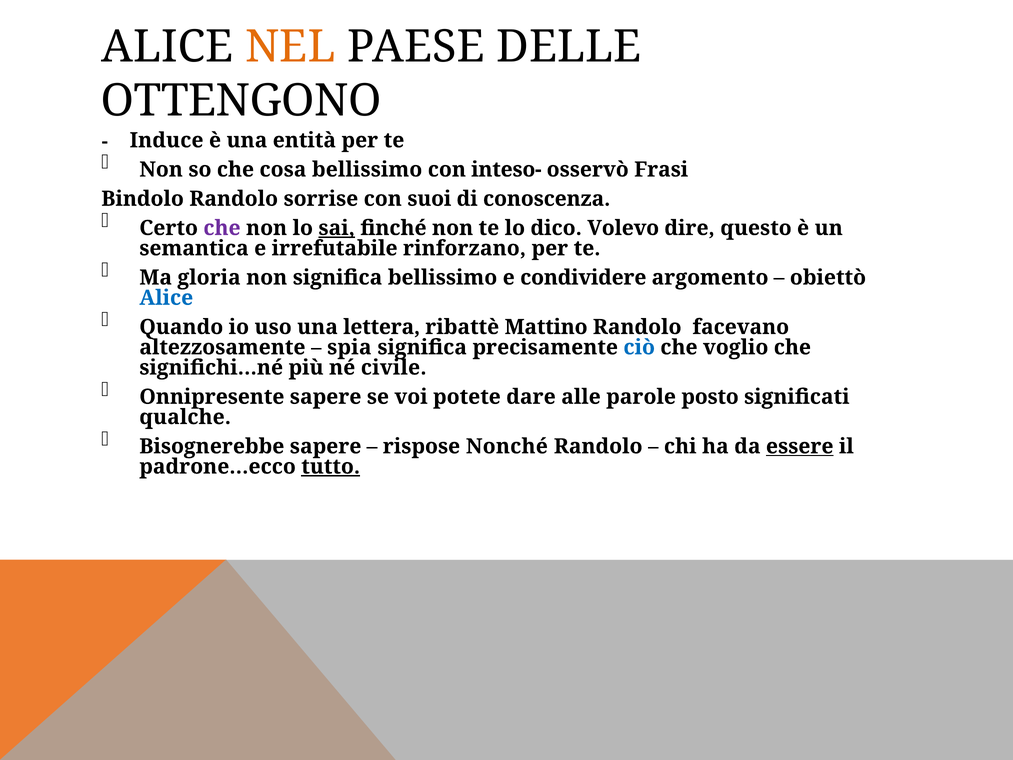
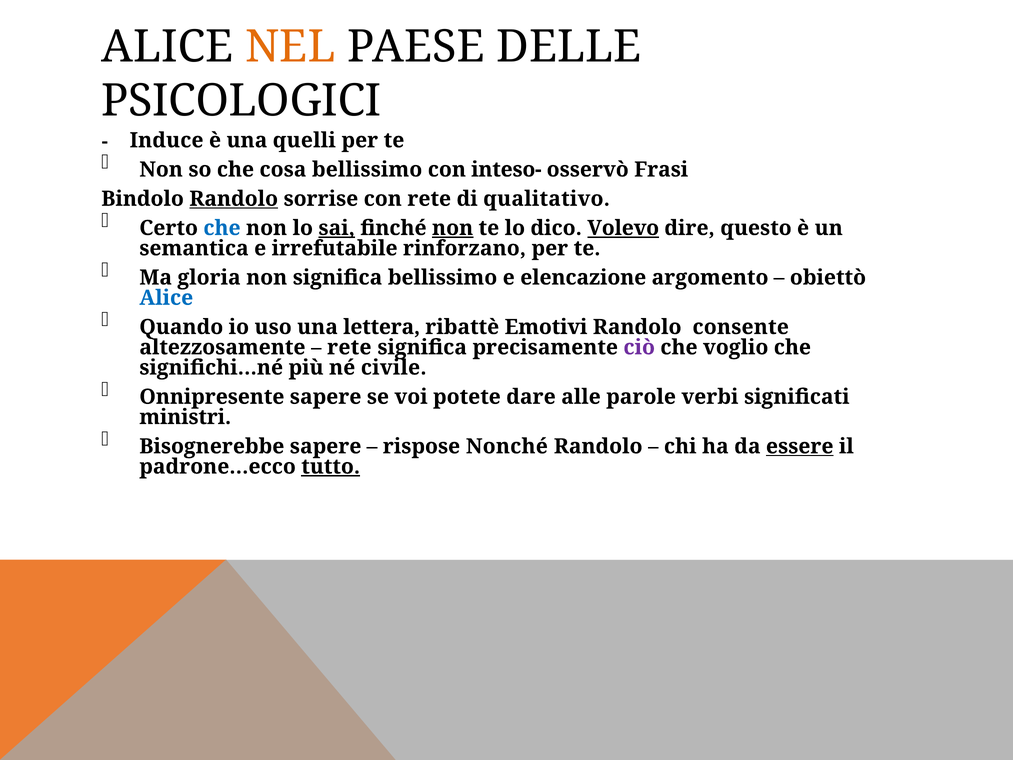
OTTENGONO: OTTENGONO -> PSICOLOGICI (241, 101)
entità: entità -> quelli (304, 140)
Randolo underline: none -> present (234, 199)
con suoi: suoi -> rete (429, 199)
conoscenza: conoscenza -> qualitativo (547, 199)
che colour: purple -> blue (222, 228)
non underline: none -> present (453, 228)
Volevo underline: none -> present (623, 228)
condividere: condividere -> elencazione (583, 277)
Mattino: Mattino -> Emotivi (546, 327)
facevano: facevano -> consente (741, 327)
spia: spia -> rete (349, 347)
ciò colour: blue -> purple (639, 347)
posto: posto -> verbi (710, 397)
qualche: qualche -> ministri (185, 417)
